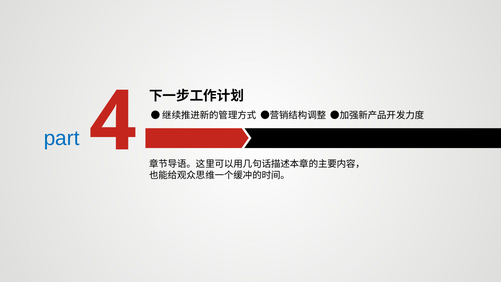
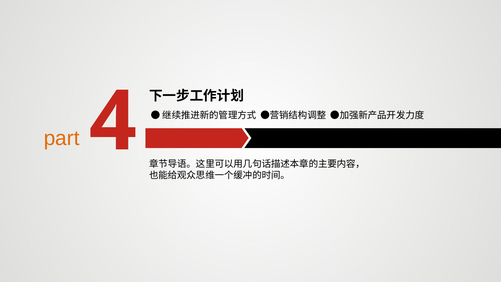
part colour: blue -> orange (62, 138)
